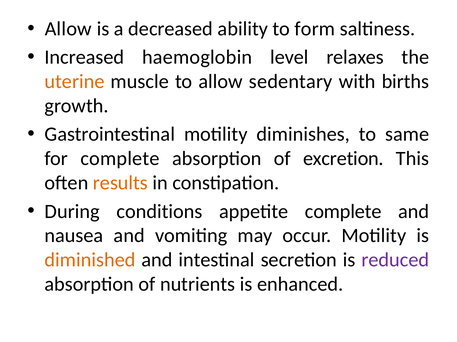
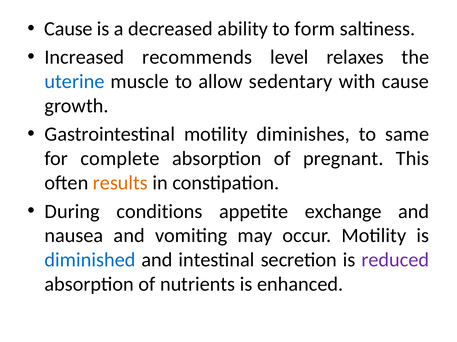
Allow: Allow -> Cause (68, 29)
haemoglobin: haemoglobin -> recommends (197, 57)
uterine colour: orange -> blue (75, 82)
with births: births -> cause (405, 82)
excretion: excretion -> pregnant (343, 159)
appetite complete: complete -> exchange (343, 212)
diminished colour: orange -> blue (90, 261)
